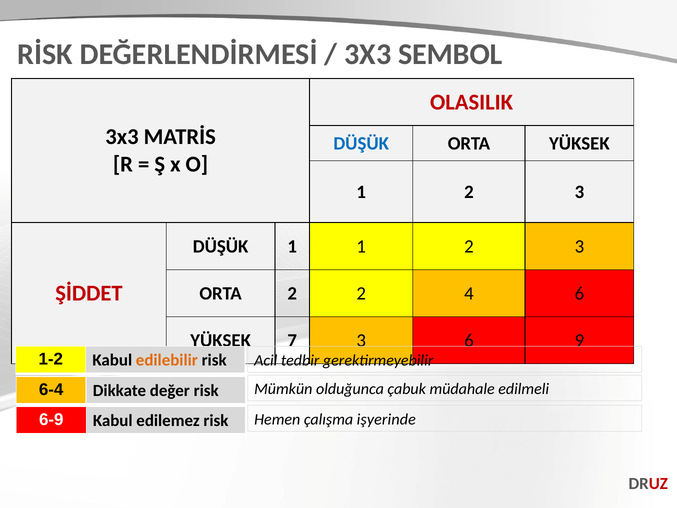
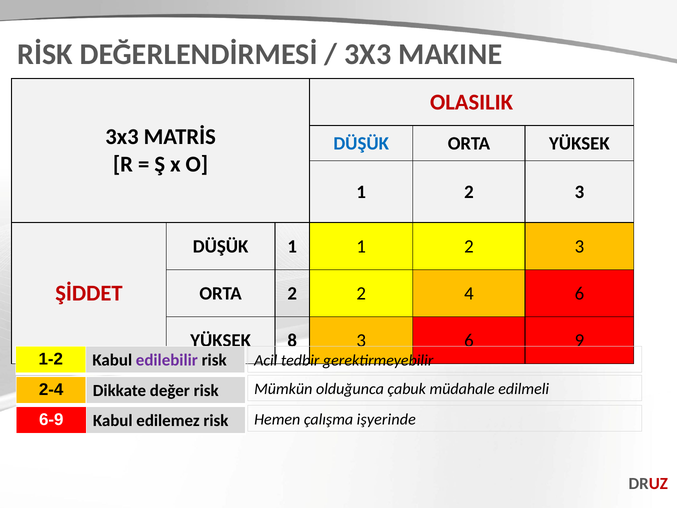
SEMBOL: SEMBOL -> MAKINE (450, 54)
7: 7 -> 8 (292, 340)
edilebilir colour: orange -> purple (167, 360)
6-4: 6-4 -> 2-4 (51, 390)
